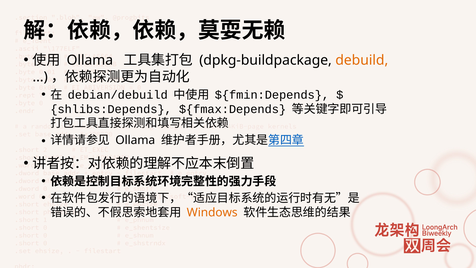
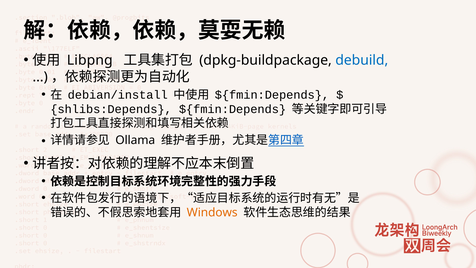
Ollama: Ollama -> Libpng (90, 60)
debuild colour: orange -> blue (362, 60)
debian/debuild: debian/debuild -> debian/install (118, 95)
${fmax:Depends: ${fmax:Depends -> ${fmin:Depends (232, 109)
